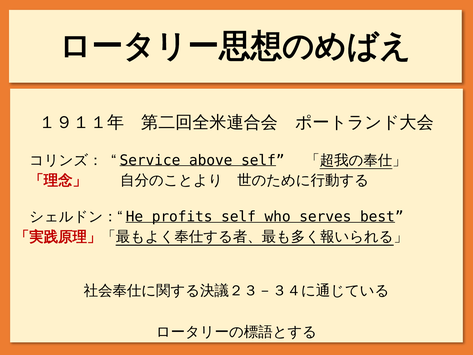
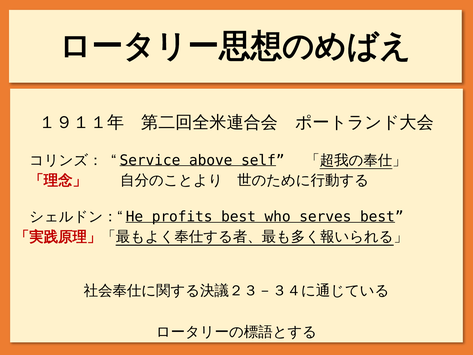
profits self: self -> best (239, 217)
